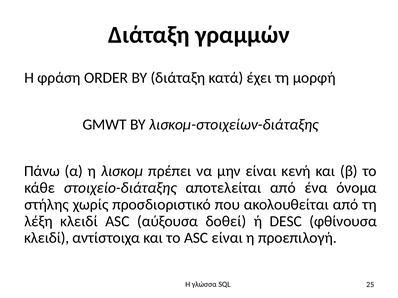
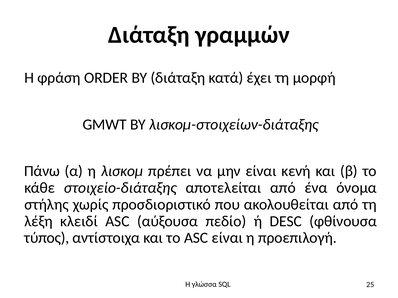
δοθεί: δοθεί -> πεδίο (226, 222)
κλειδί: κλειδί -> τύπος (47, 238)
